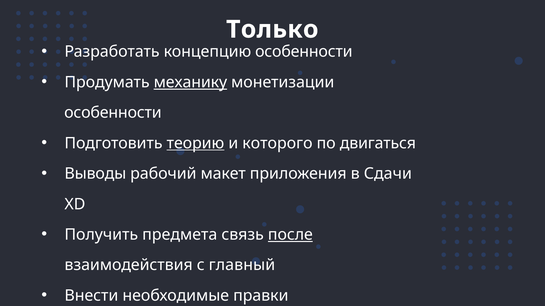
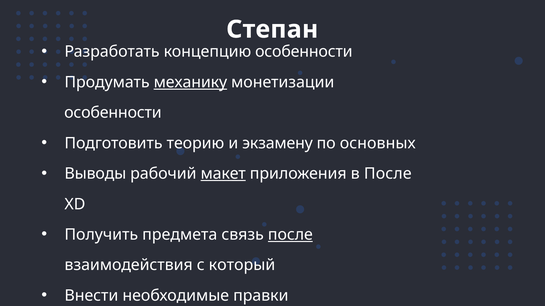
Только: Только -> Степан (272, 29)
теорию underline: present -> none (195, 143)
которого: которого -> экзамену (278, 143)
двигаться: двигаться -> основных (378, 143)
макет underline: none -> present (223, 174)
в Сдачи: Сдачи -> После (388, 174)
главный: главный -> который (242, 266)
